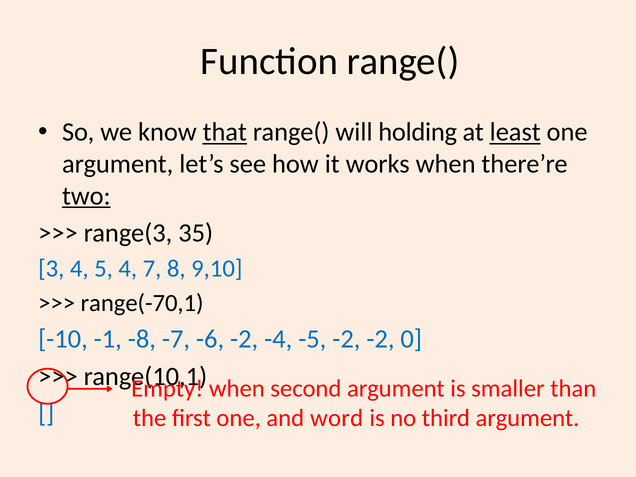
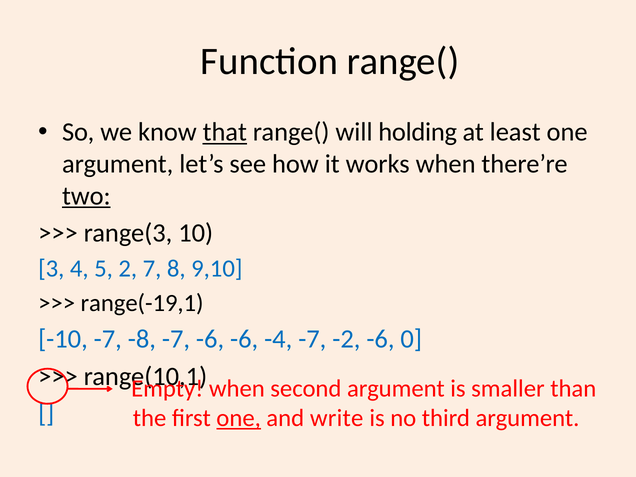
least underline: present -> none (515, 132)
35: 35 -> 10 (196, 233)
5 4: 4 -> 2 (128, 268)
range(-70,1: range(-70,1 -> range(-19,1 (142, 303)
-10 -1: -1 -> -7 (108, 339)
-6 -2: -2 -> -6 (244, 339)
-4 -5: -5 -> -7 (312, 339)
-2 -2: -2 -> -6 (380, 339)
one underline: none -> present (239, 418)
word: word -> write (337, 418)
